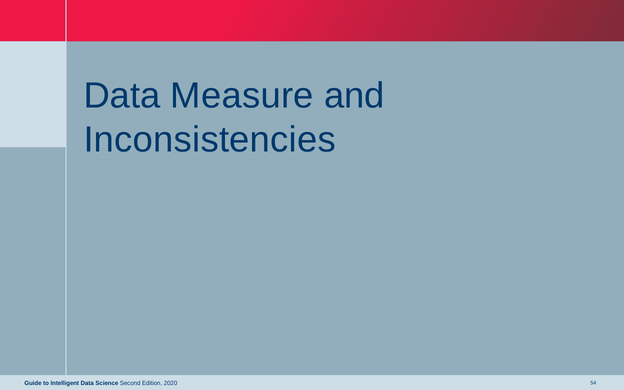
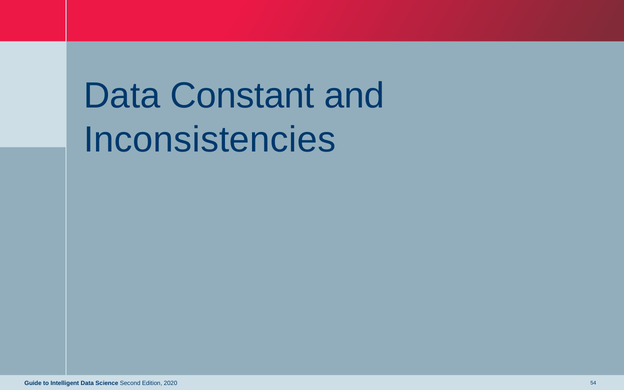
Measure: Measure -> Constant (242, 96)
